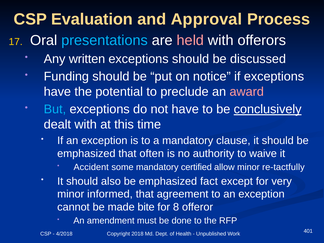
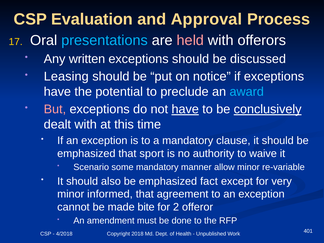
Funding: Funding -> Leasing (66, 77)
award colour: pink -> light blue (247, 92)
But colour: light blue -> pink (55, 109)
have underline: none -> present (185, 109)
often: often -> sport (152, 153)
Accident: Accident -> Scenario (91, 167)
certified: certified -> manner (196, 167)
re-tactfully: re-tactfully -> re-variable (283, 167)
8: 8 -> 2 (176, 207)
